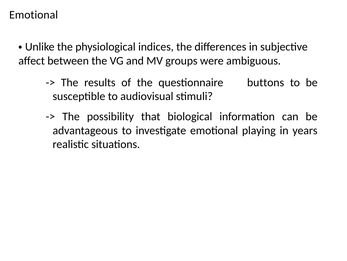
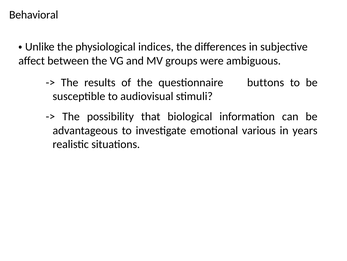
Emotional: Emotional -> Behavioral (34, 15)
playing: playing -> various (259, 130)
